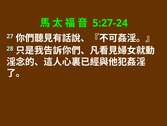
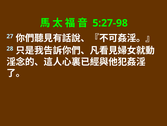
5:27-24: 5:27-24 -> 5:27-98 (110, 23)
